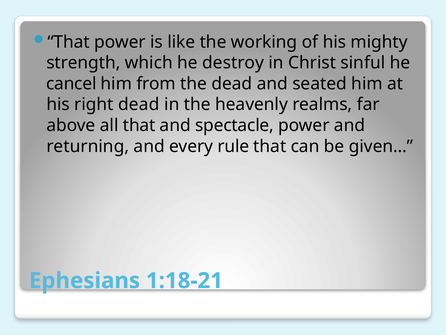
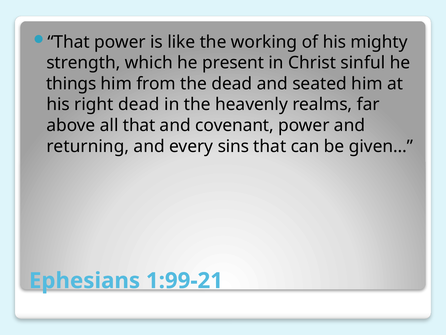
destroy: destroy -> present (233, 63)
cancel: cancel -> things (71, 84)
spectacle: spectacle -> covenant (234, 125)
rule: rule -> sins (233, 146)
1:18-21: 1:18-21 -> 1:99-21 (184, 280)
